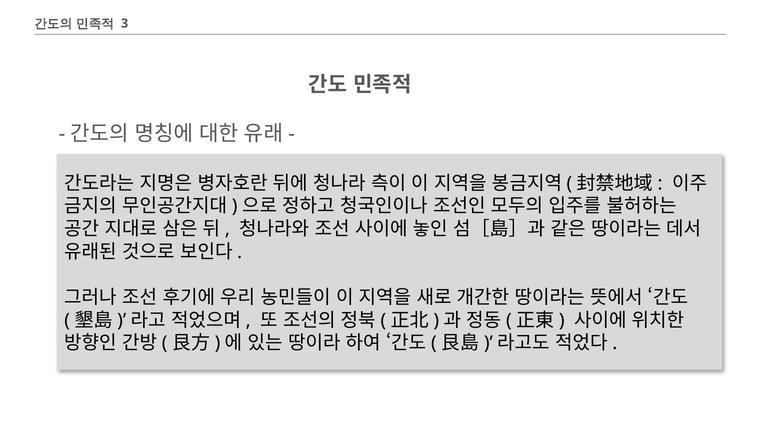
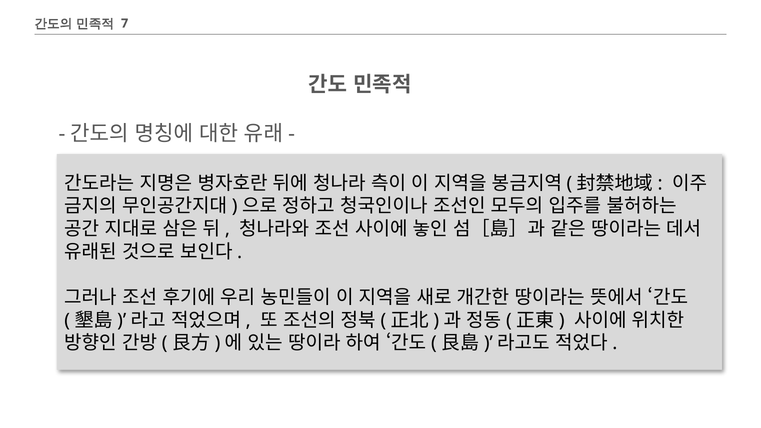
3: 3 -> 7 (125, 23)
